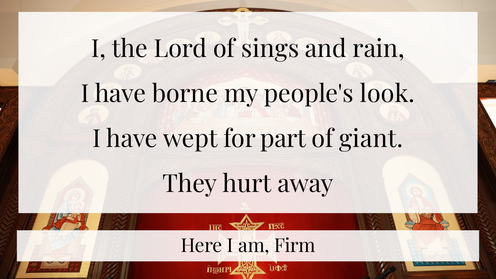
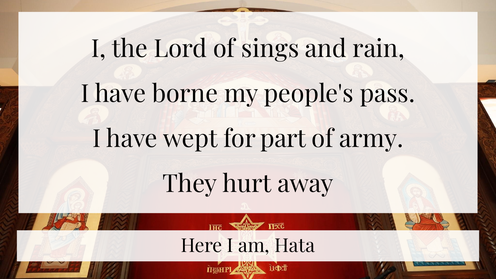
look: look -> pass (387, 94)
giant: giant -> army (371, 139)
Firm: Firm -> Hata (295, 246)
